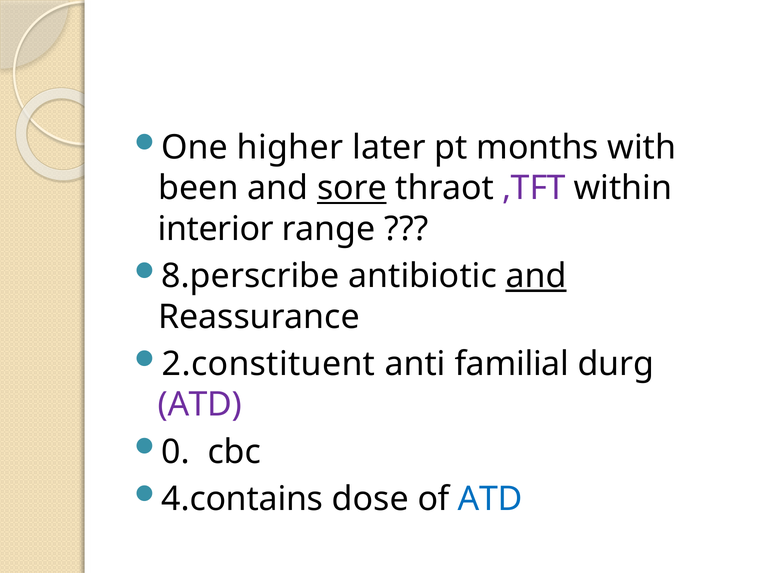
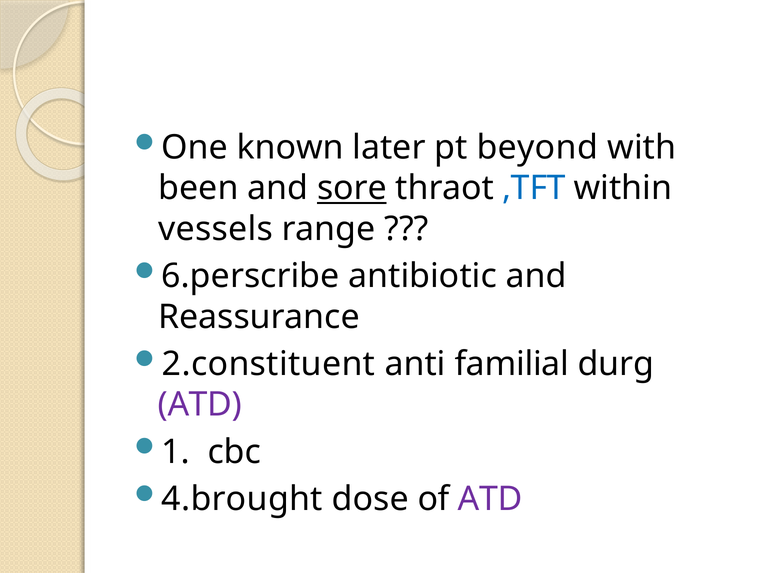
higher: higher -> known (290, 147)
months: months -> beyond (537, 147)
,TFT colour: purple -> blue (534, 188)
interior: interior -> vessels (215, 229)
8.perscribe: 8.perscribe -> 6.perscribe (250, 276)
and underline: present -> none (536, 276)
0: 0 -> 1 (176, 452)
4.contains: 4.contains -> 4.brought (242, 499)
ATD colour: blue -> purple (490, 499)
